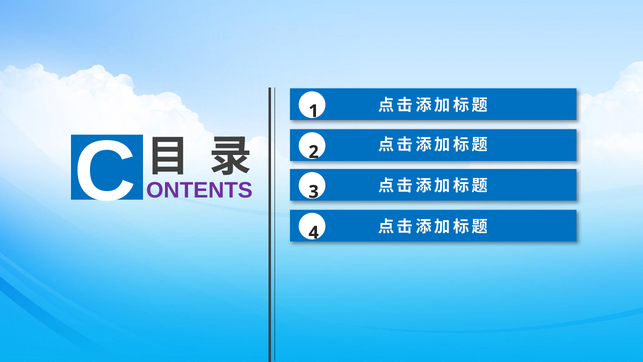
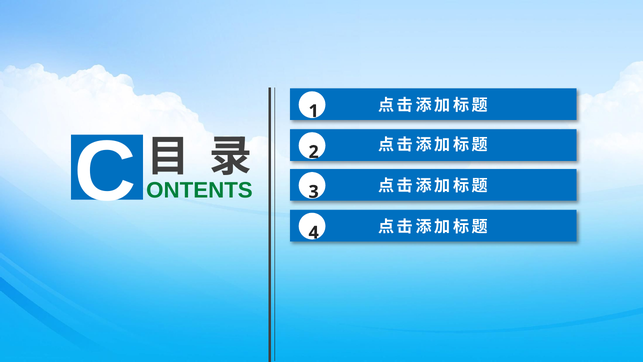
ONTENTS colour: purple -> green (199, 190)
